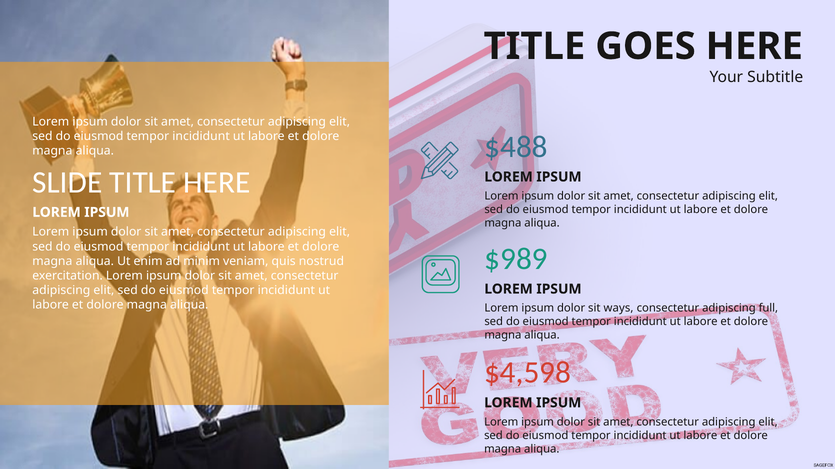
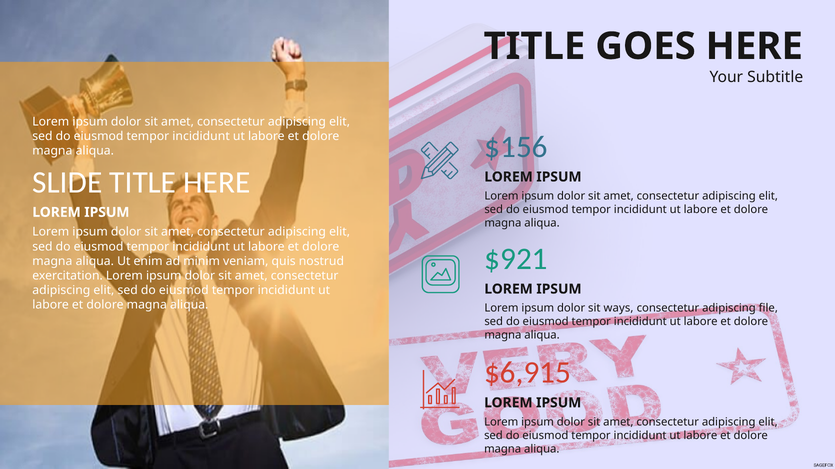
$488: $488 -> $156 (516, 147)
$989: $989 -> $921 (516, 259)
full: full -> file (768, 309)
$4,598: $4,598 -> $6,915 (528, 373)
